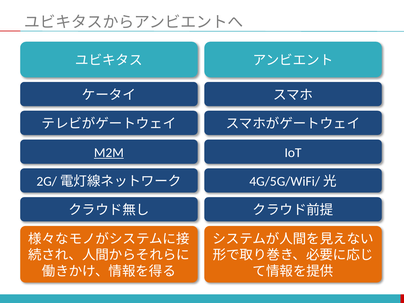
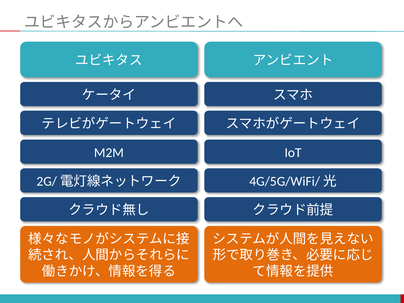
M2M underline: present -> none (109, 153)
